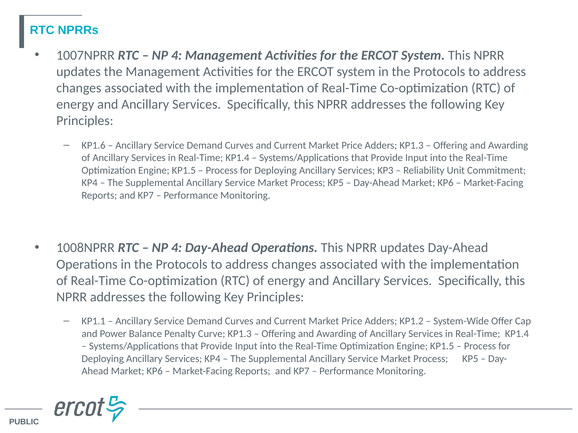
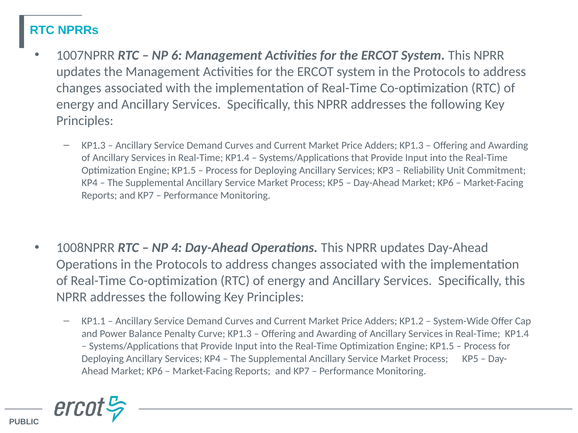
4: 4 -> 6 (177, 55)
KP1.6: KP1.6 -> KP1.3 (94, 145)
